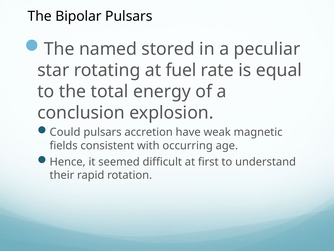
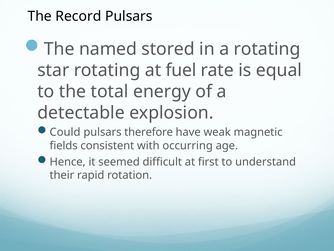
Bipolar: Bipolar -> Record (78, 16)
a peculiar: peculiar -> rotating (267, 49)
conclusion: conclusion -> detectable (81, 112)
accretion: accretion -> therefore (149, 132)
